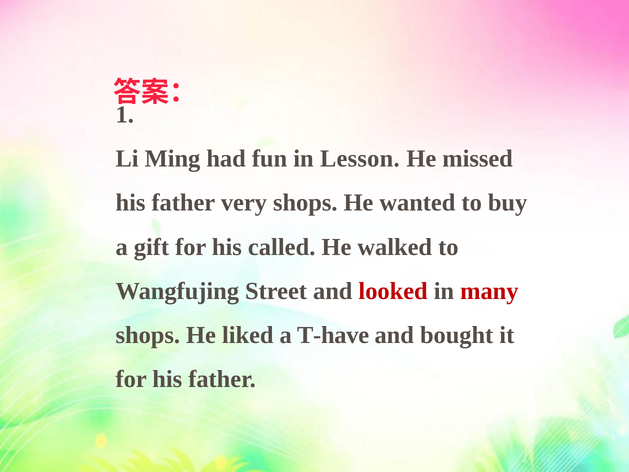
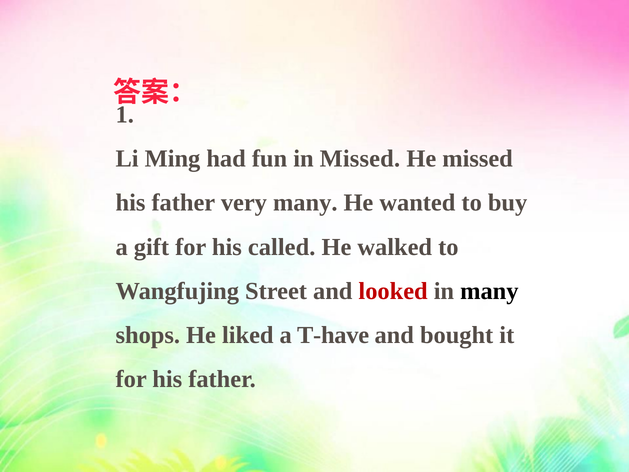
in Lesson: Lesson -> Missed (360, 159)
very shops: shops -> many (305, 203)
many colour: red -> black (489, 291)
